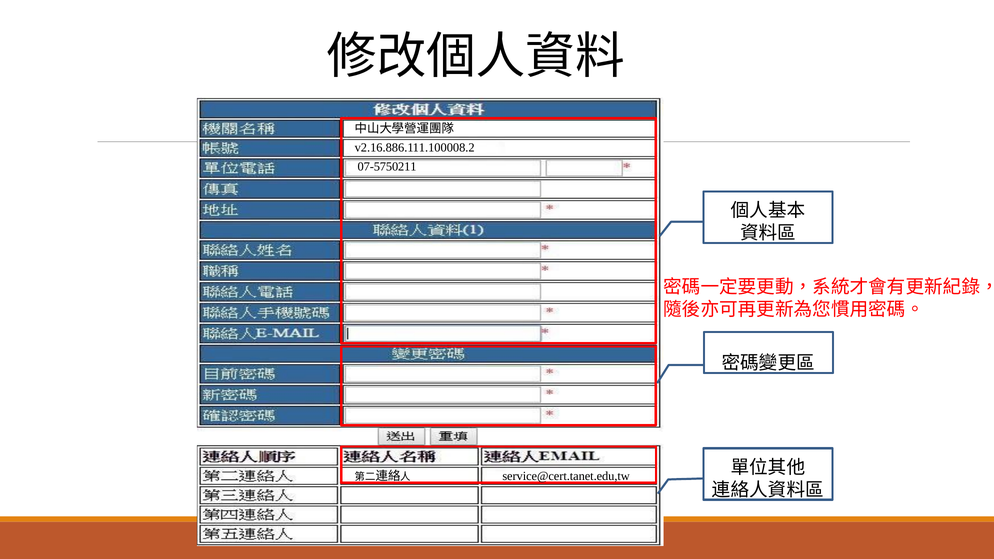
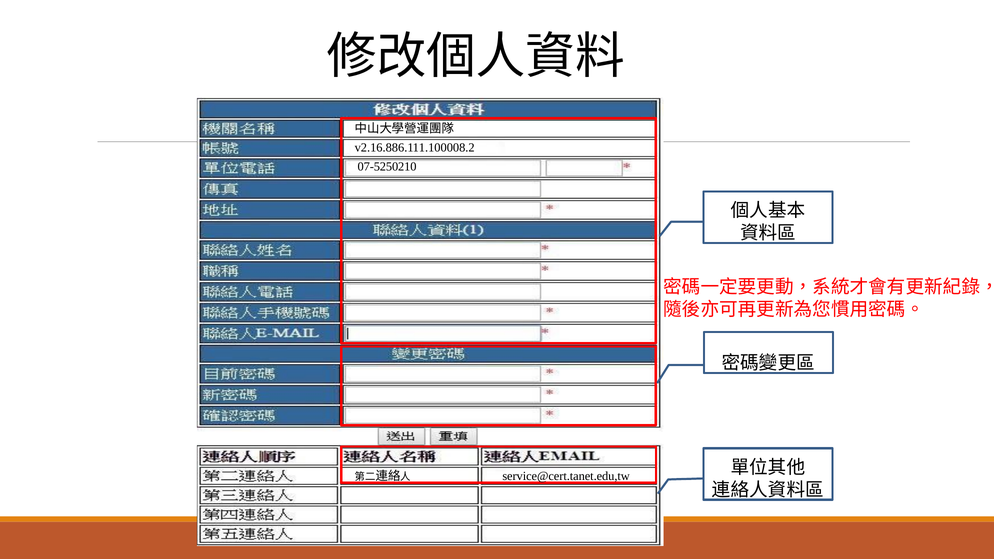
07-5750211: 07-5750211 -> 07-5250210 (387, 167)
